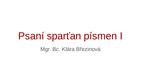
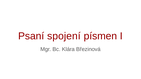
sparťan: sparťan -> spojení (64, 36)
